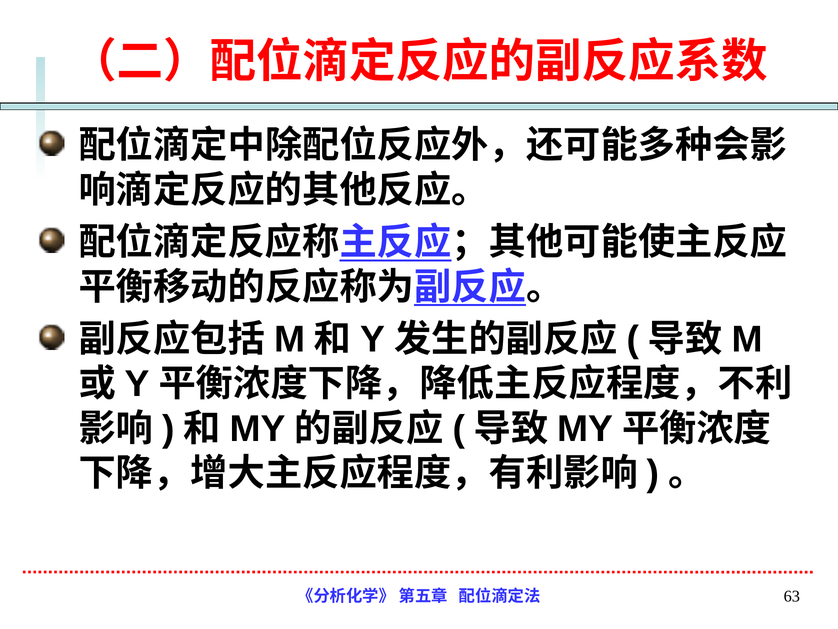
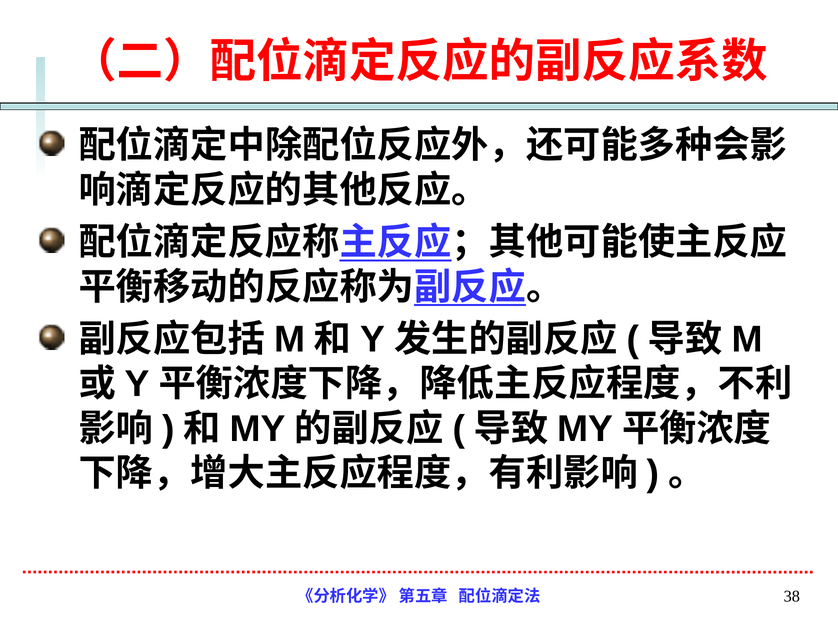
63: 63 -> 38 (792, 596)
